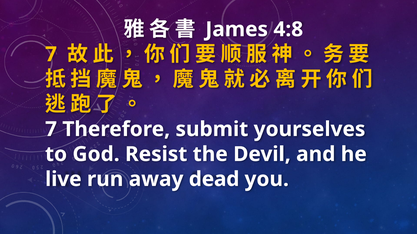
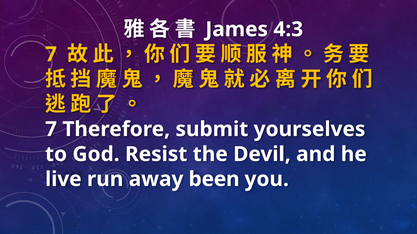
4:8: 4:8 -> 4:3 (288, 29)
dead: dead -> been (214, 180)
